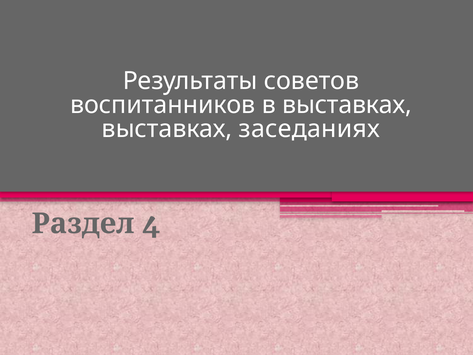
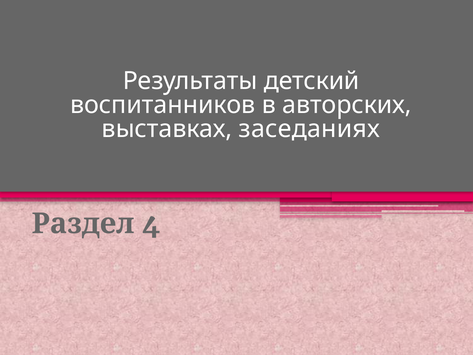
советов: советов -> детский (312, 81)
в выставках: выставках -> авторских (347, 105)
